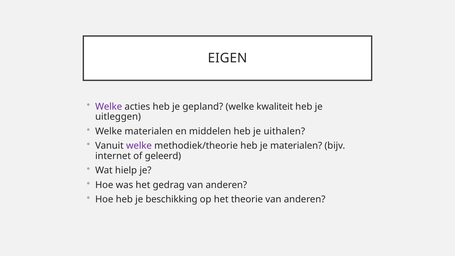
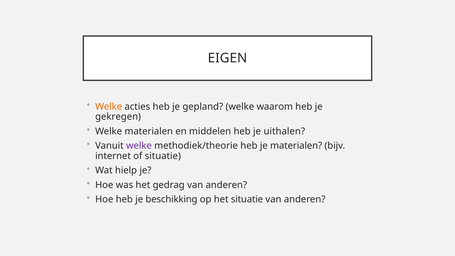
Welke colour: purple -> orange (109, 107)
kwaliteit: kwaliteit -> waarom (275, 107)
uitleggen: uitleggen -> gekregen (118, 117)
of geleerd: geleerd -> situatie (163, 156)
het theorie: theorie -> situatie (247, 199)
